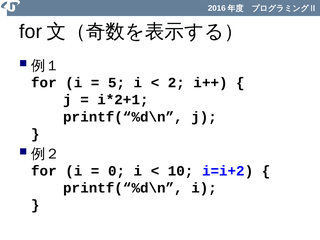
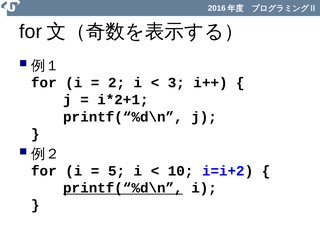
5: 5 -> 2 (117, 83)
2: 2 -> 3 (176, 83)
0: 0 -> 5 (117, 171)
printf(“%d\n underline: none -> present (123, 188)
